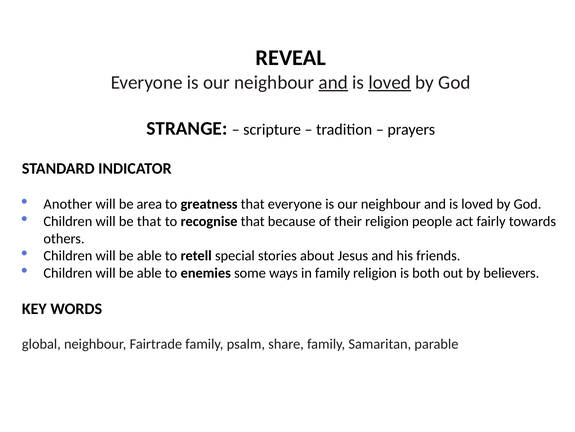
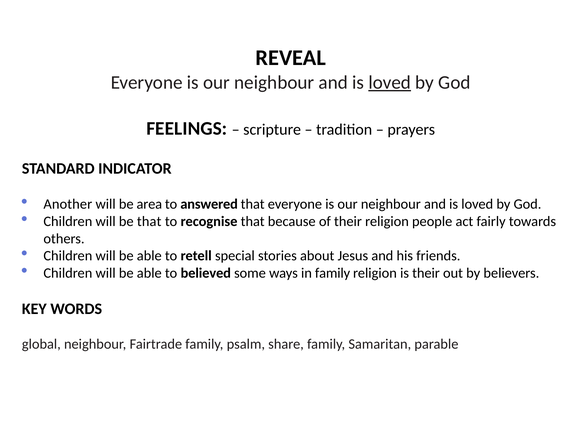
and underline: present -> none (333, 82)
STRANGE: STRANGE -> FEELINGS (187, 128)
greatness: greatness -> answered (209, 204)
enemies: enemies -> believed (206, 273)
is both: both -> their (426, 273)
